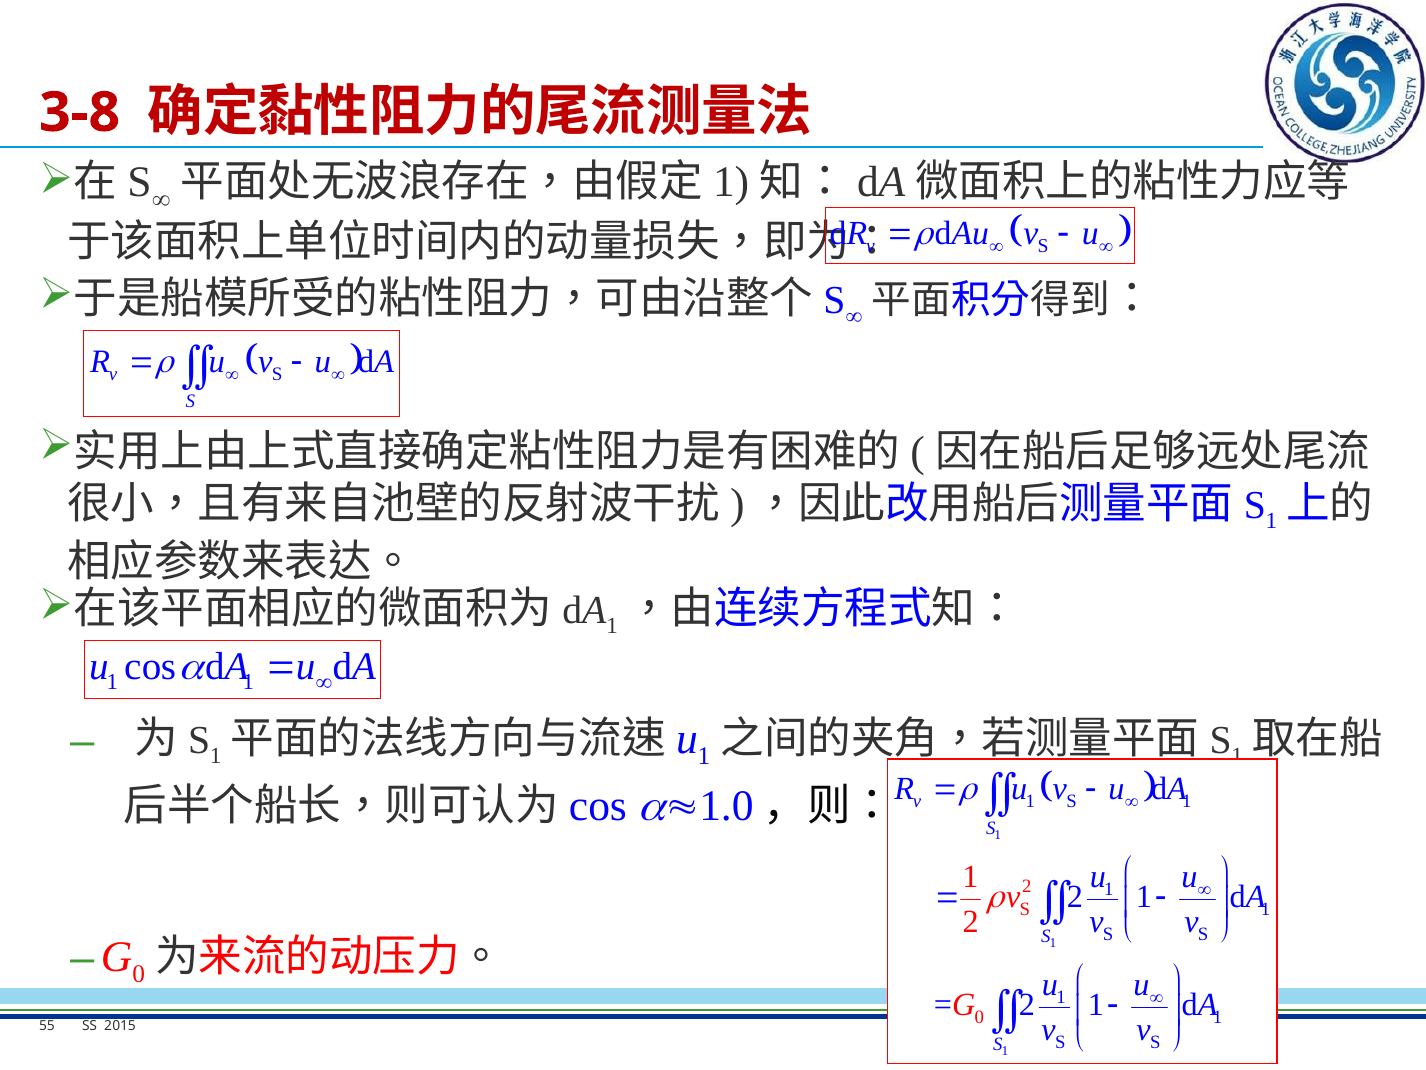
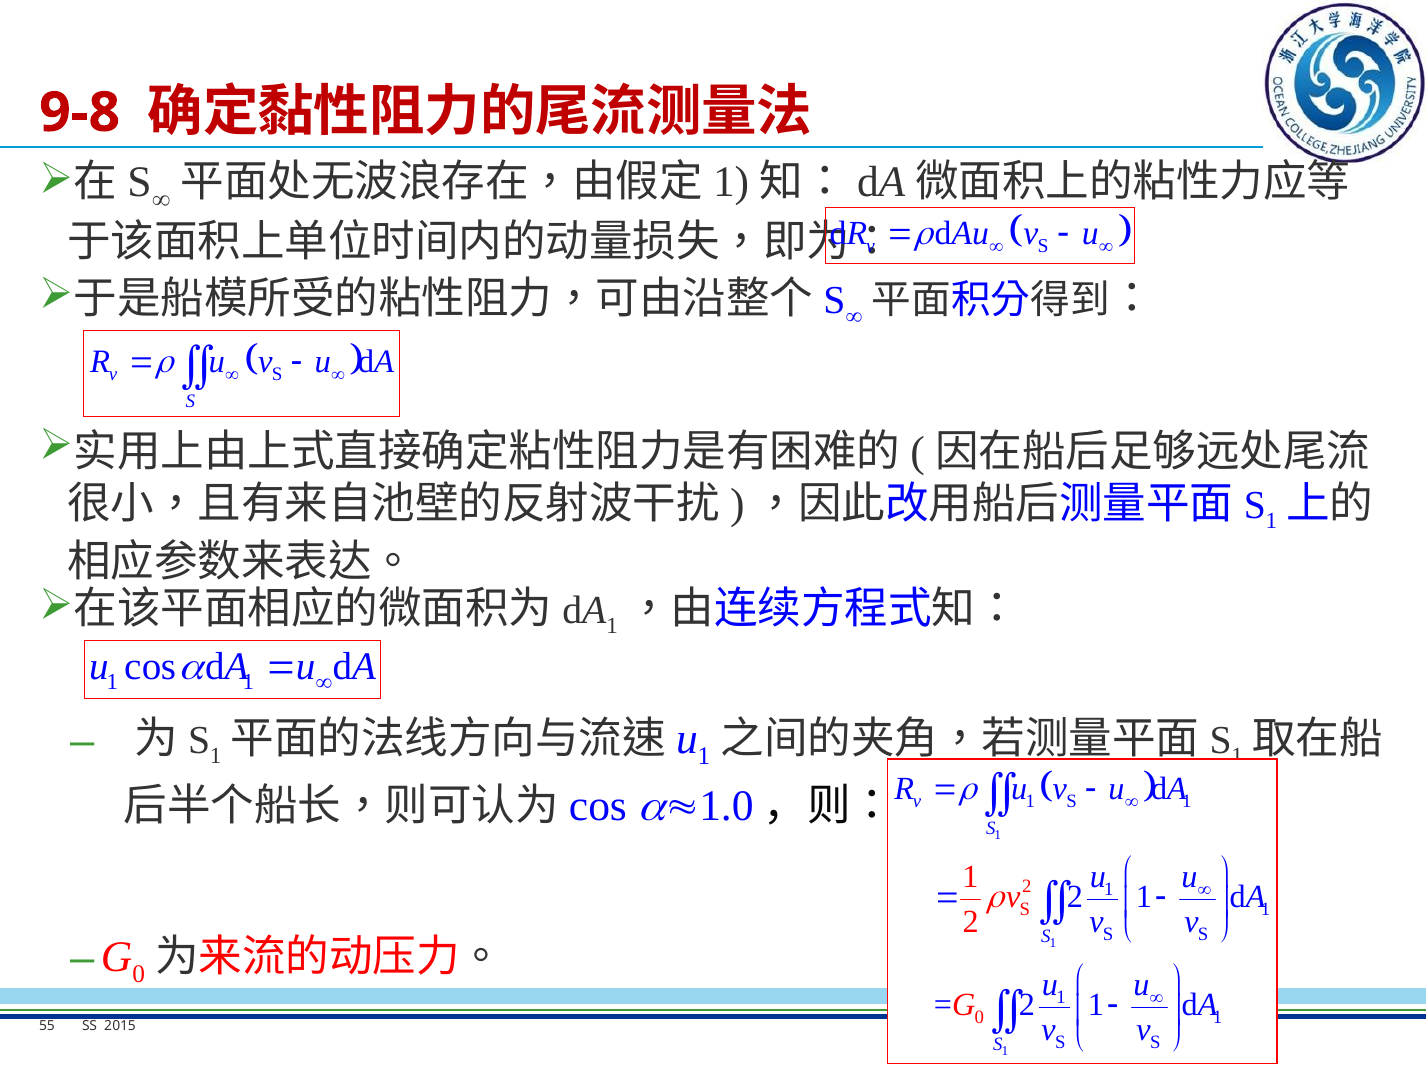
3-8: 3-8 -> 9-8 (80, 113)
